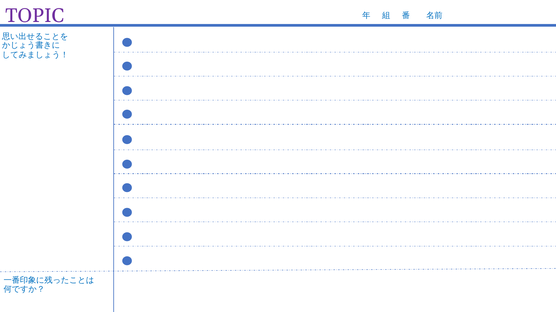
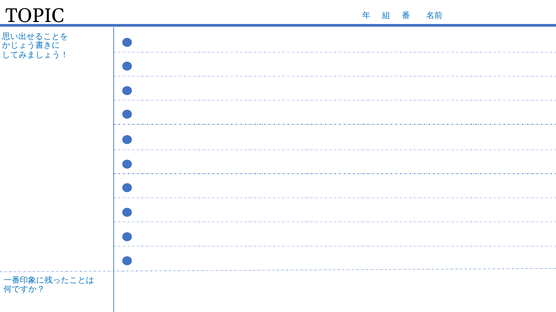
TOPIC colour: purple -> black (35, 16)
